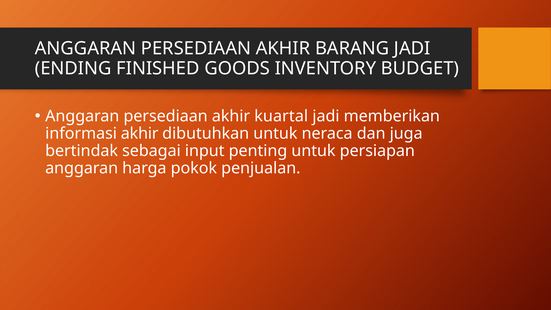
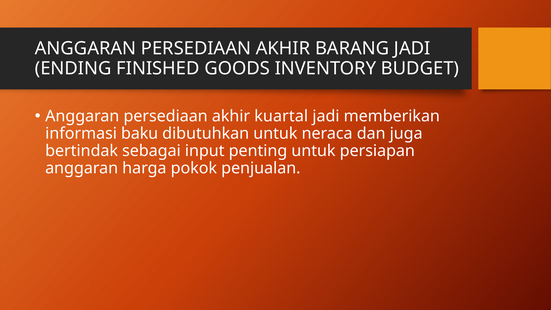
informasi akhir: akhir -> baku (140, 134)
